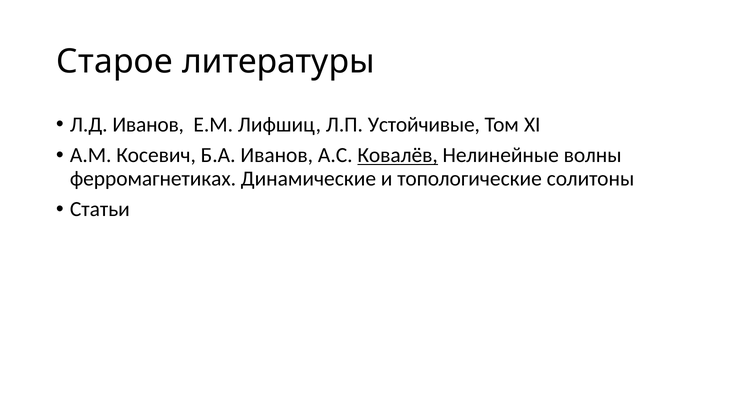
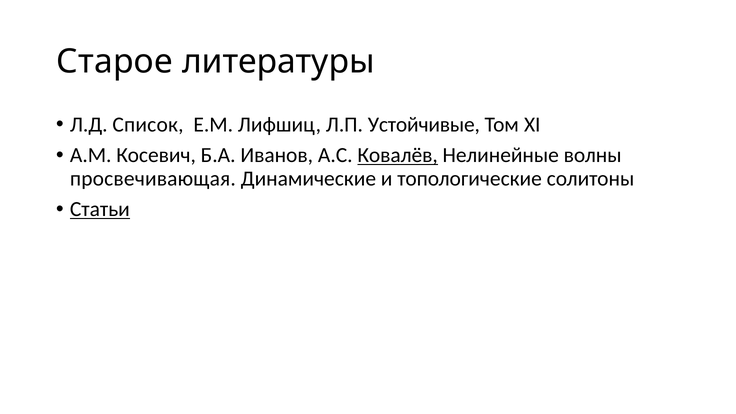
Л.Д Иванов: Иванов -> Список (148, 124)
ферромагнетиках: ферромагнетиках -> просвечивающая (153, 178)
Статьи underline: none -> present (100, 209)
